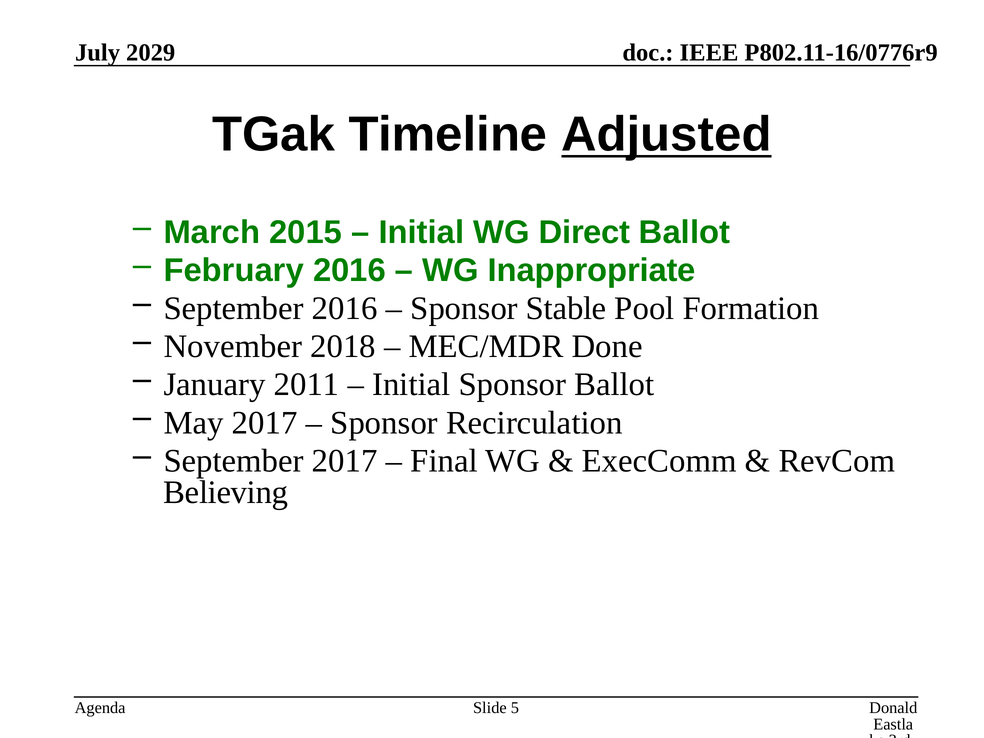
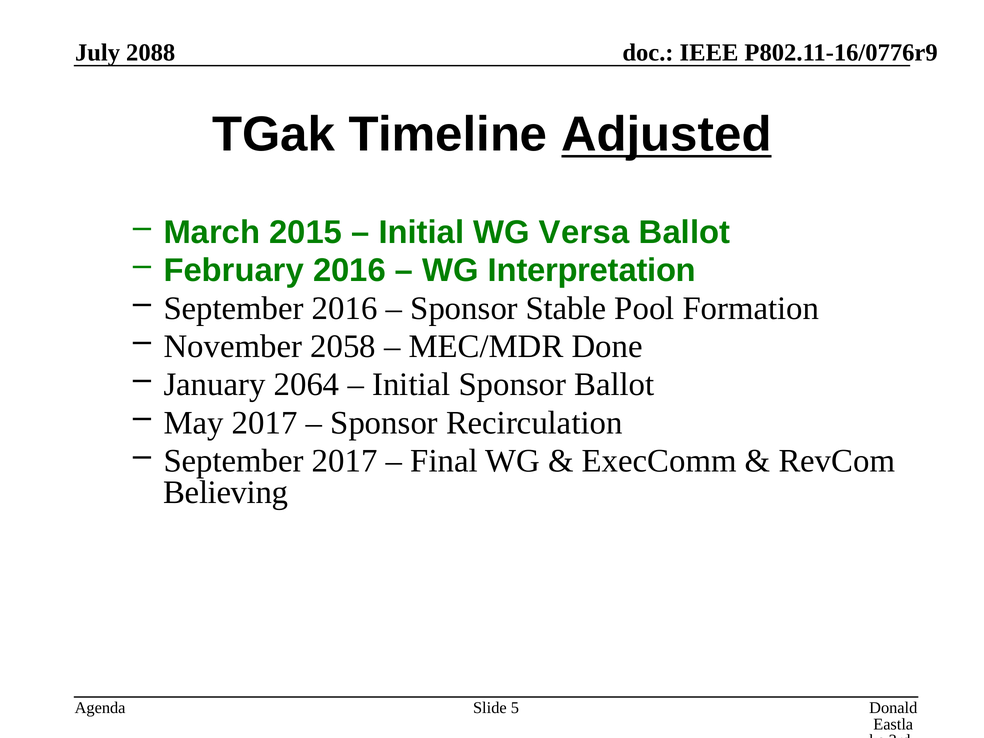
2029: 2029 -> 2088 (151, 53)
Direct: Direct -> Versa (584, 232)
Inappropriate: Inappropriate -> Interpretation (592, 271)
2018: 2018 -> 2058 (343, 347)
2011: 2011 -> 2064 (307, 385)
